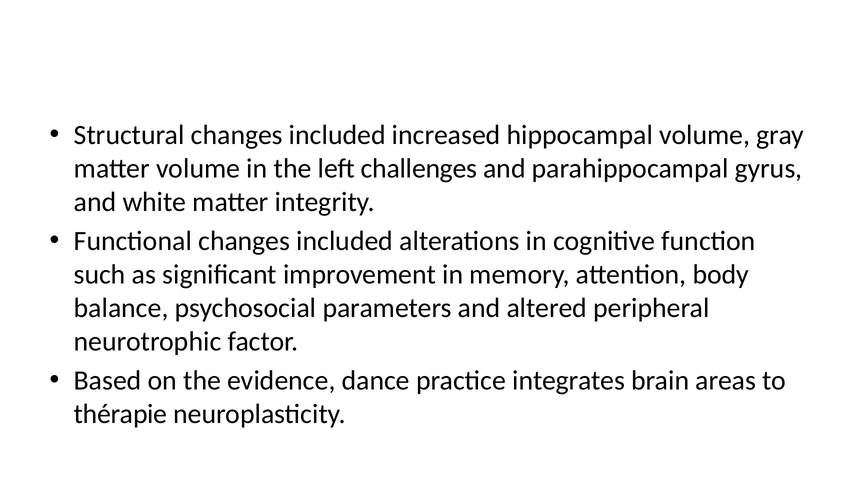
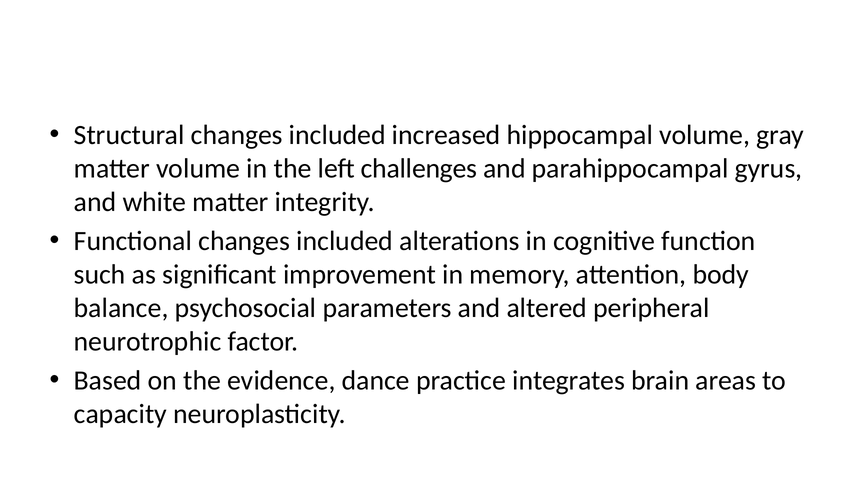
thérapie: thérapie -> capacity (120, 414)
